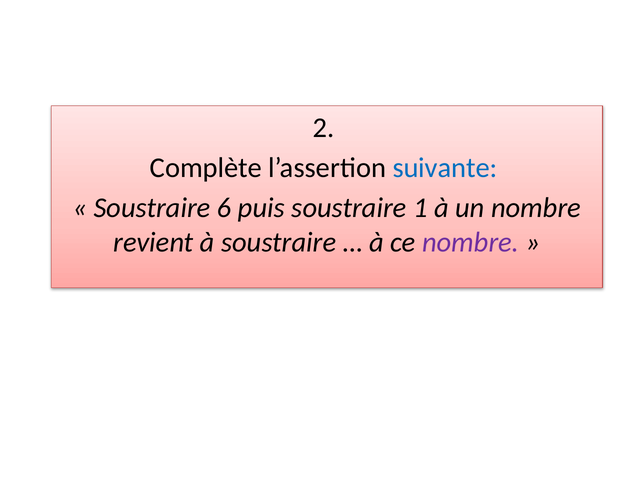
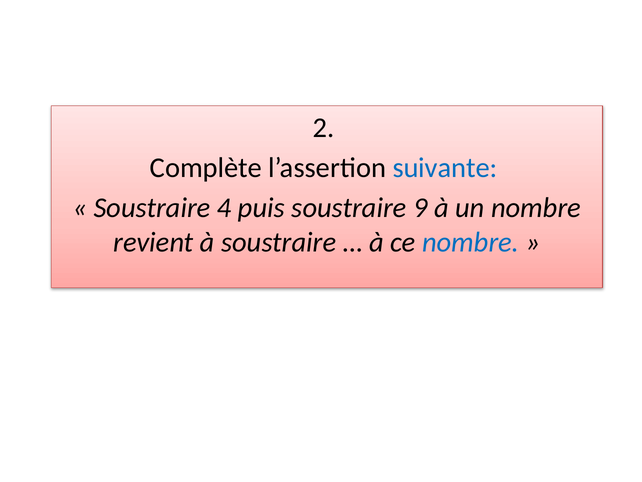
6: 6 -> 4 (224, 208)
1: 1 -> 9 (420, 208)
nombre colour: purple -> blue (471, 242)
